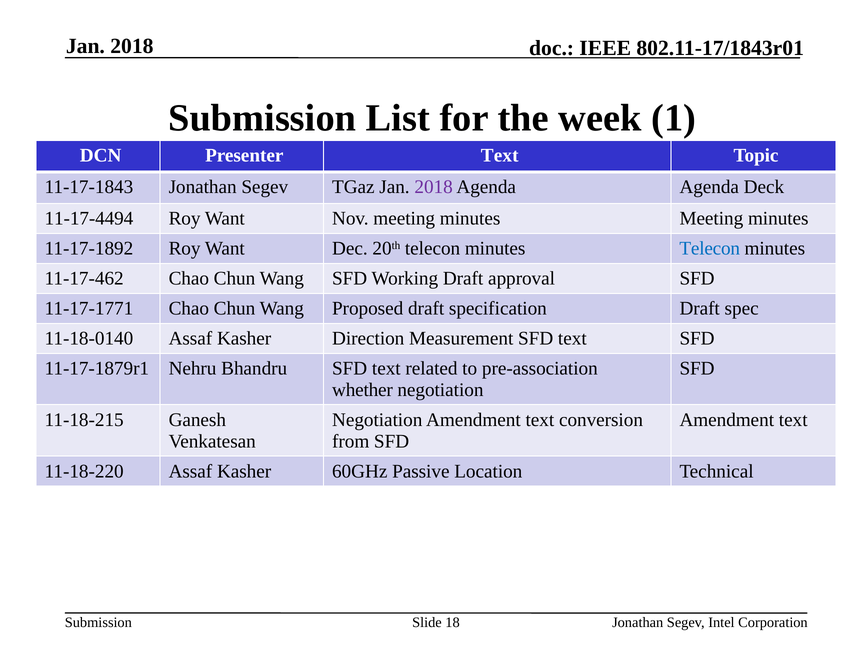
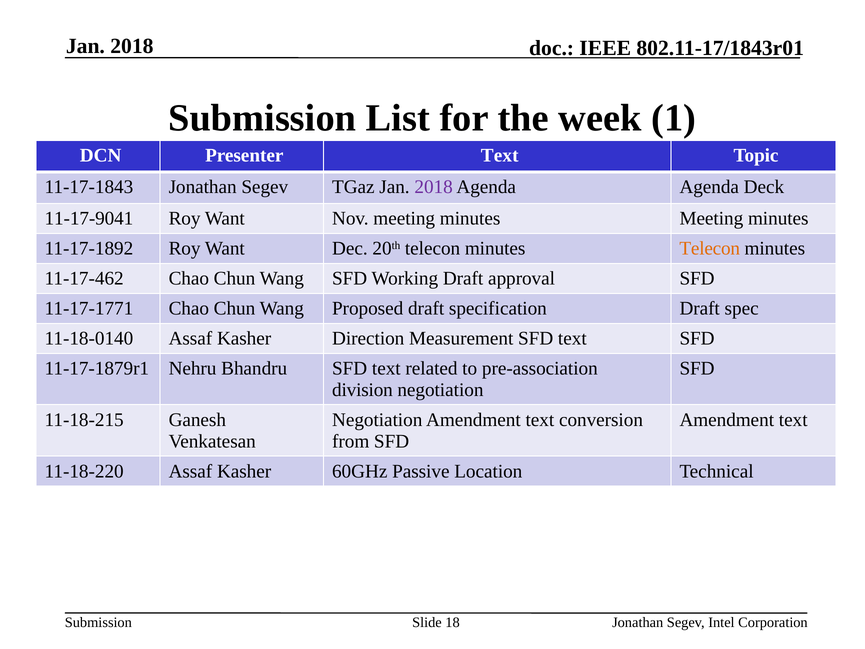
11-17-4494: 11-17-4494 -> 11-17-9041 (89, 218)
Telecon colour: blue -> orange (710, 248)
whether: whether -> division (362, 390)
